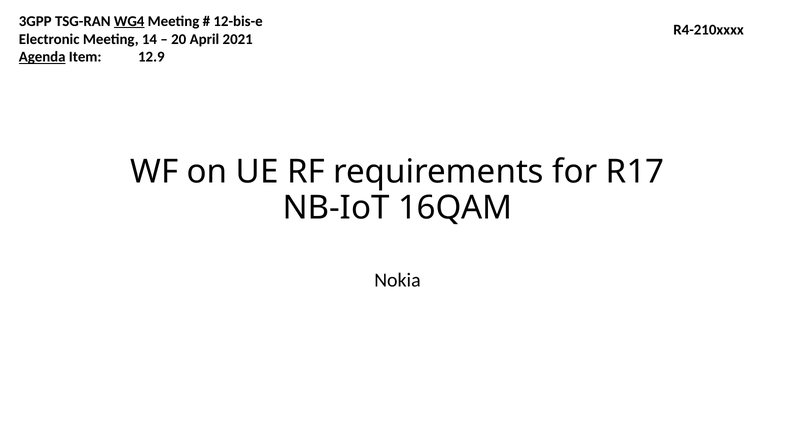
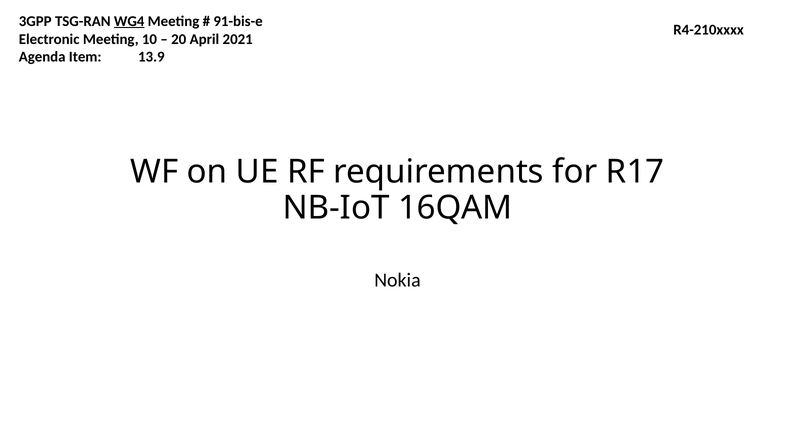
12-bis-e: 12-bis-e -> 91-bis-e (238, 21)
14: 14 -> 10 (149, 39)
Agenda underline: present -> none (42, 57)
12.9: 12.9 -> 13.9 (151, 57)
